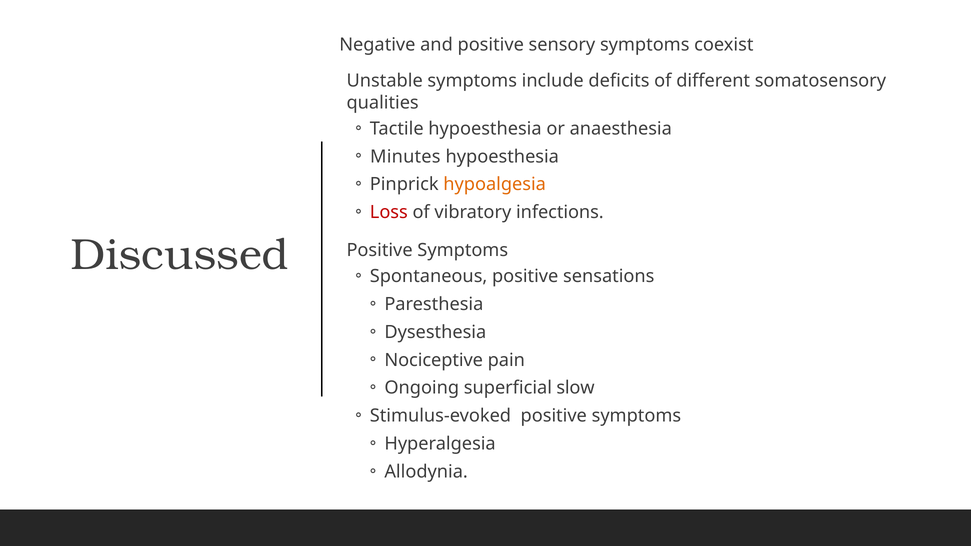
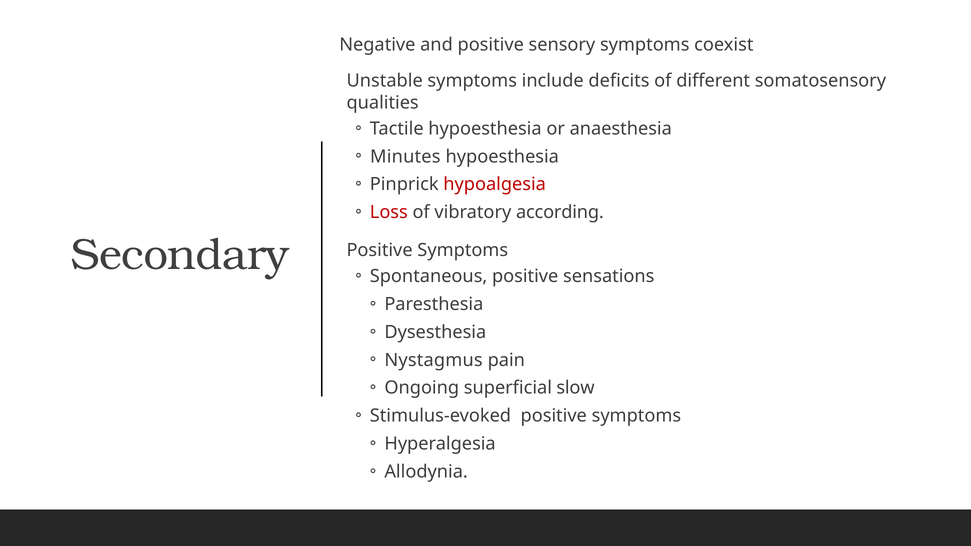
hypoalgesia colour: orange -> red (495, 185)
infections: infections -> according (560, 212)
Discussed: Discussed -> Secondary (180, 255)
Nociceptive: Nociceptive -> Nystagmus (434, 360)
